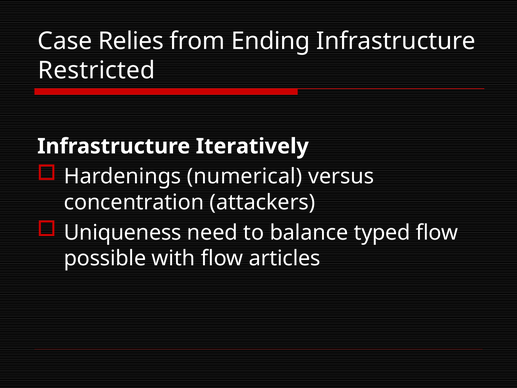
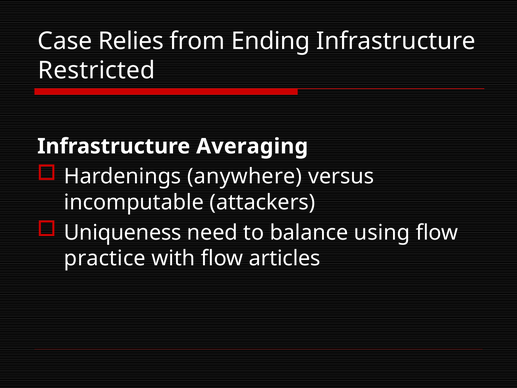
Iteratively: Iteratively -> Averaging (252, 146)
numerical: numerical -> anywhere (245, 176)
concentration: concentration -> incomputable (134, 202)
typed: typed -> using (382, 232)
possible: possible -> practice (105, 258)
